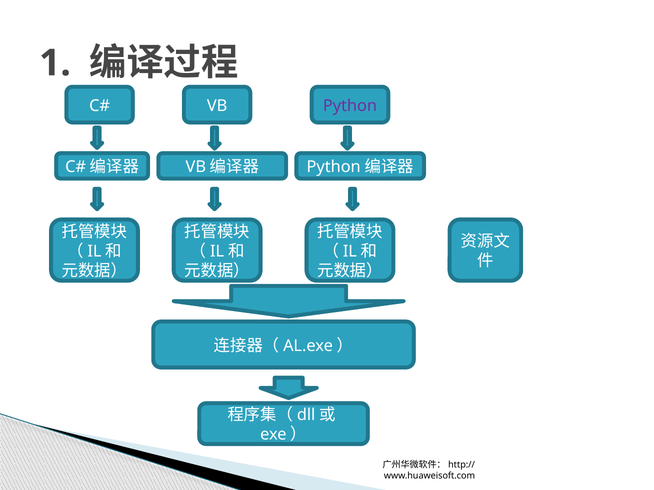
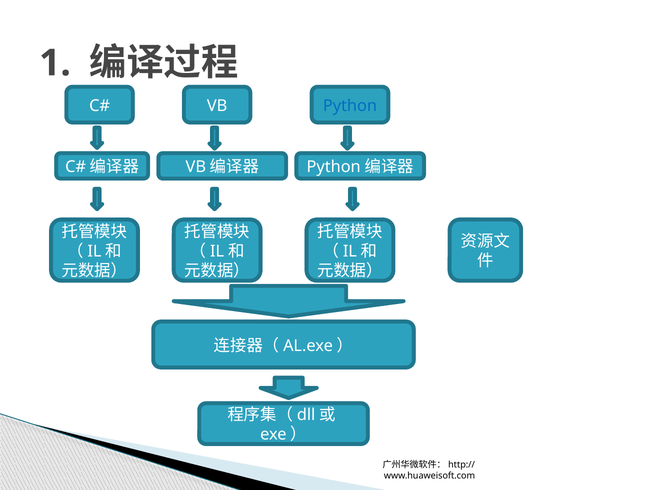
Python colour: purple -> blue (350, 106)
